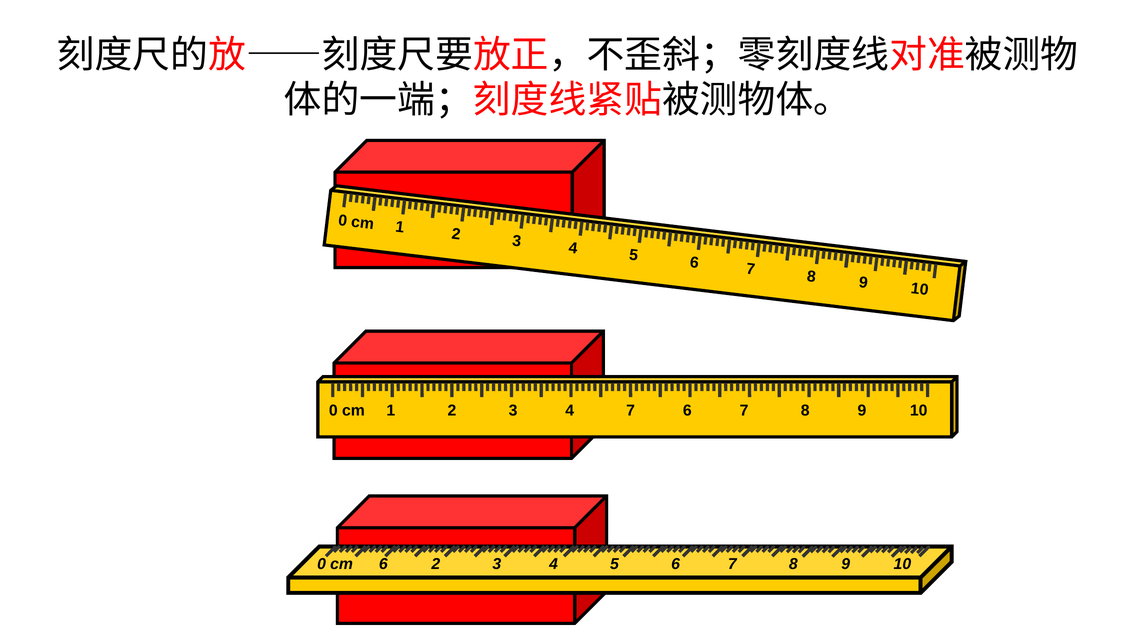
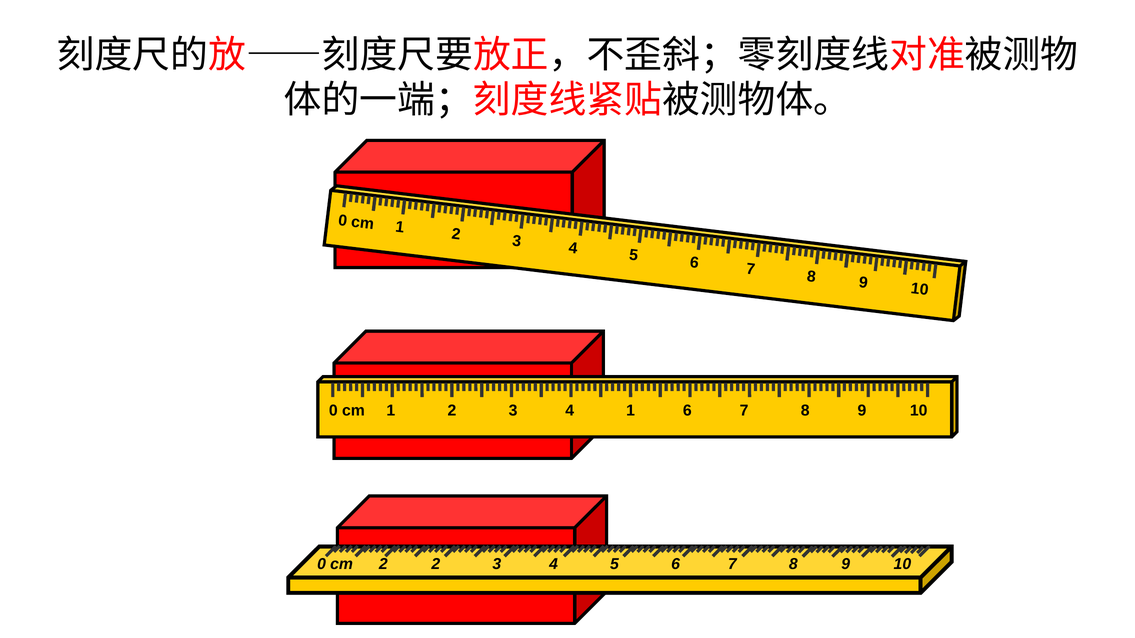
4 7: 7 -> 1 (631, 411)
cm 6: 6 -> 2 (383, 565)
